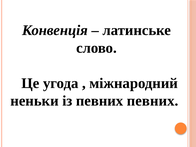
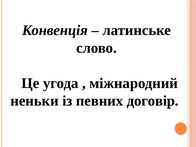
певних певних: певних -> договір (153, 101)
